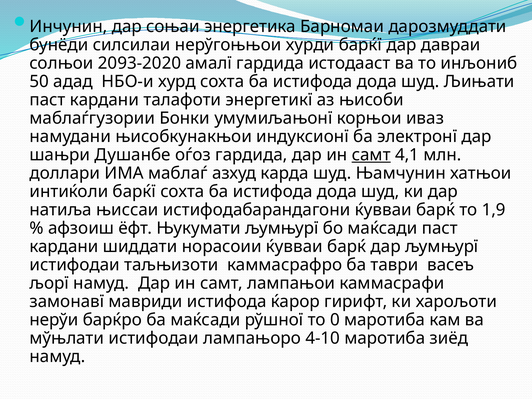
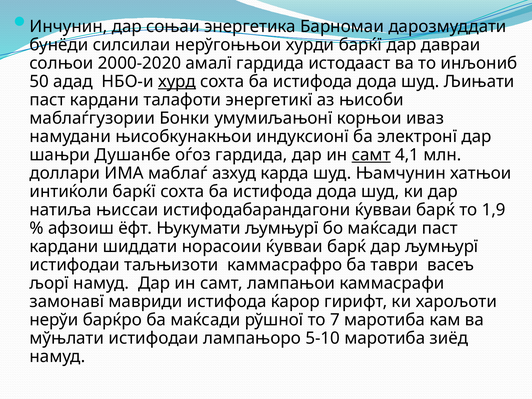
2093-2020: 2093-2020 -> 2000-2020 (140, 63)
хурд underline: none -> present (177, 82)
0: 0 -> 7 (335, 320)
4-10: 4-10 -> 5-10 (323, 338)
